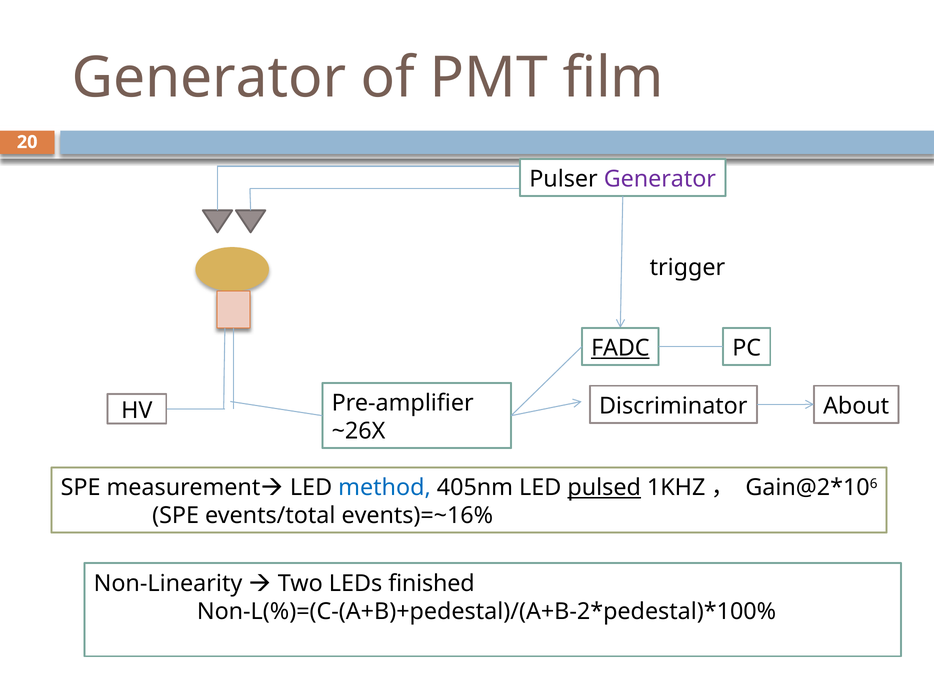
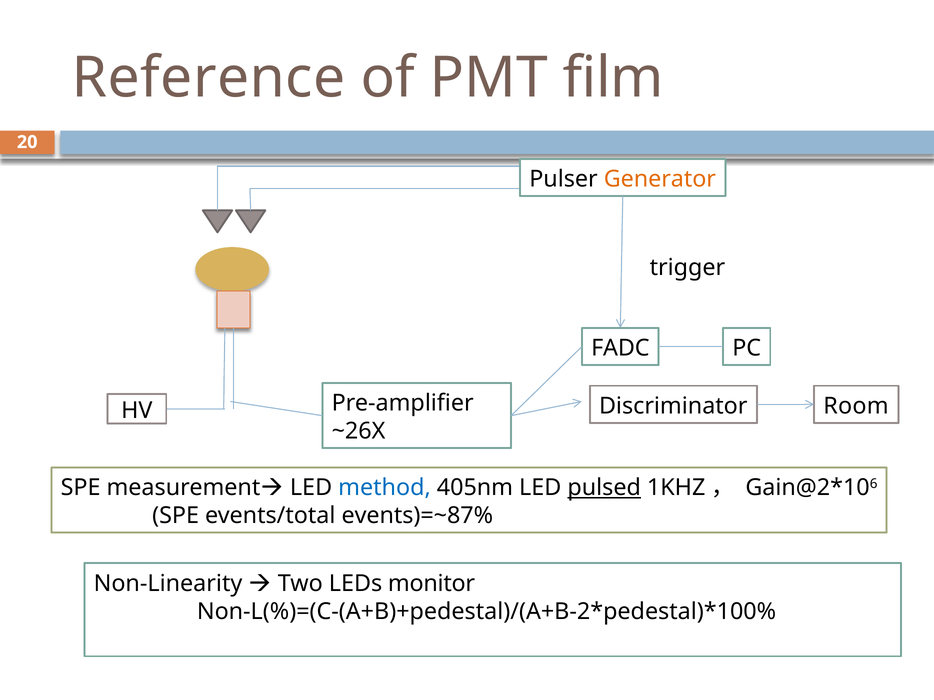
Generator: Generator -> Reference (209, 78)
Generator colour: purple -> orange (660, 179)
FADC underline: present -> none (620, 348)
About: About -> Room (856, 406)
events)=~16%: events)=~16% -> events)=~87% (417, 516)
finished: finished -> monitor (432, 584)
